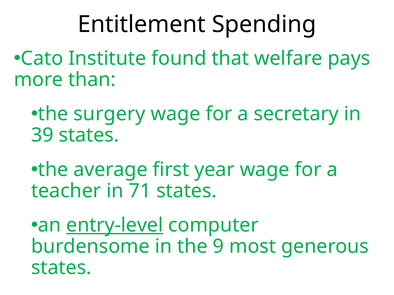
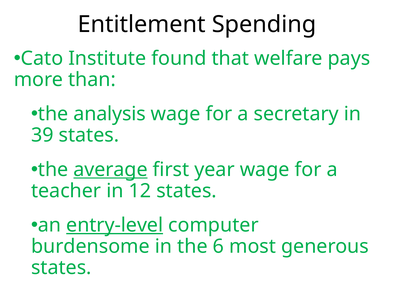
surgery: surgery -> analysis (110, 114)
average underline: none -> present (111, 170)
71: 71 -> 12 (140, 191)
9: 9 -> 6 (218, 247)
